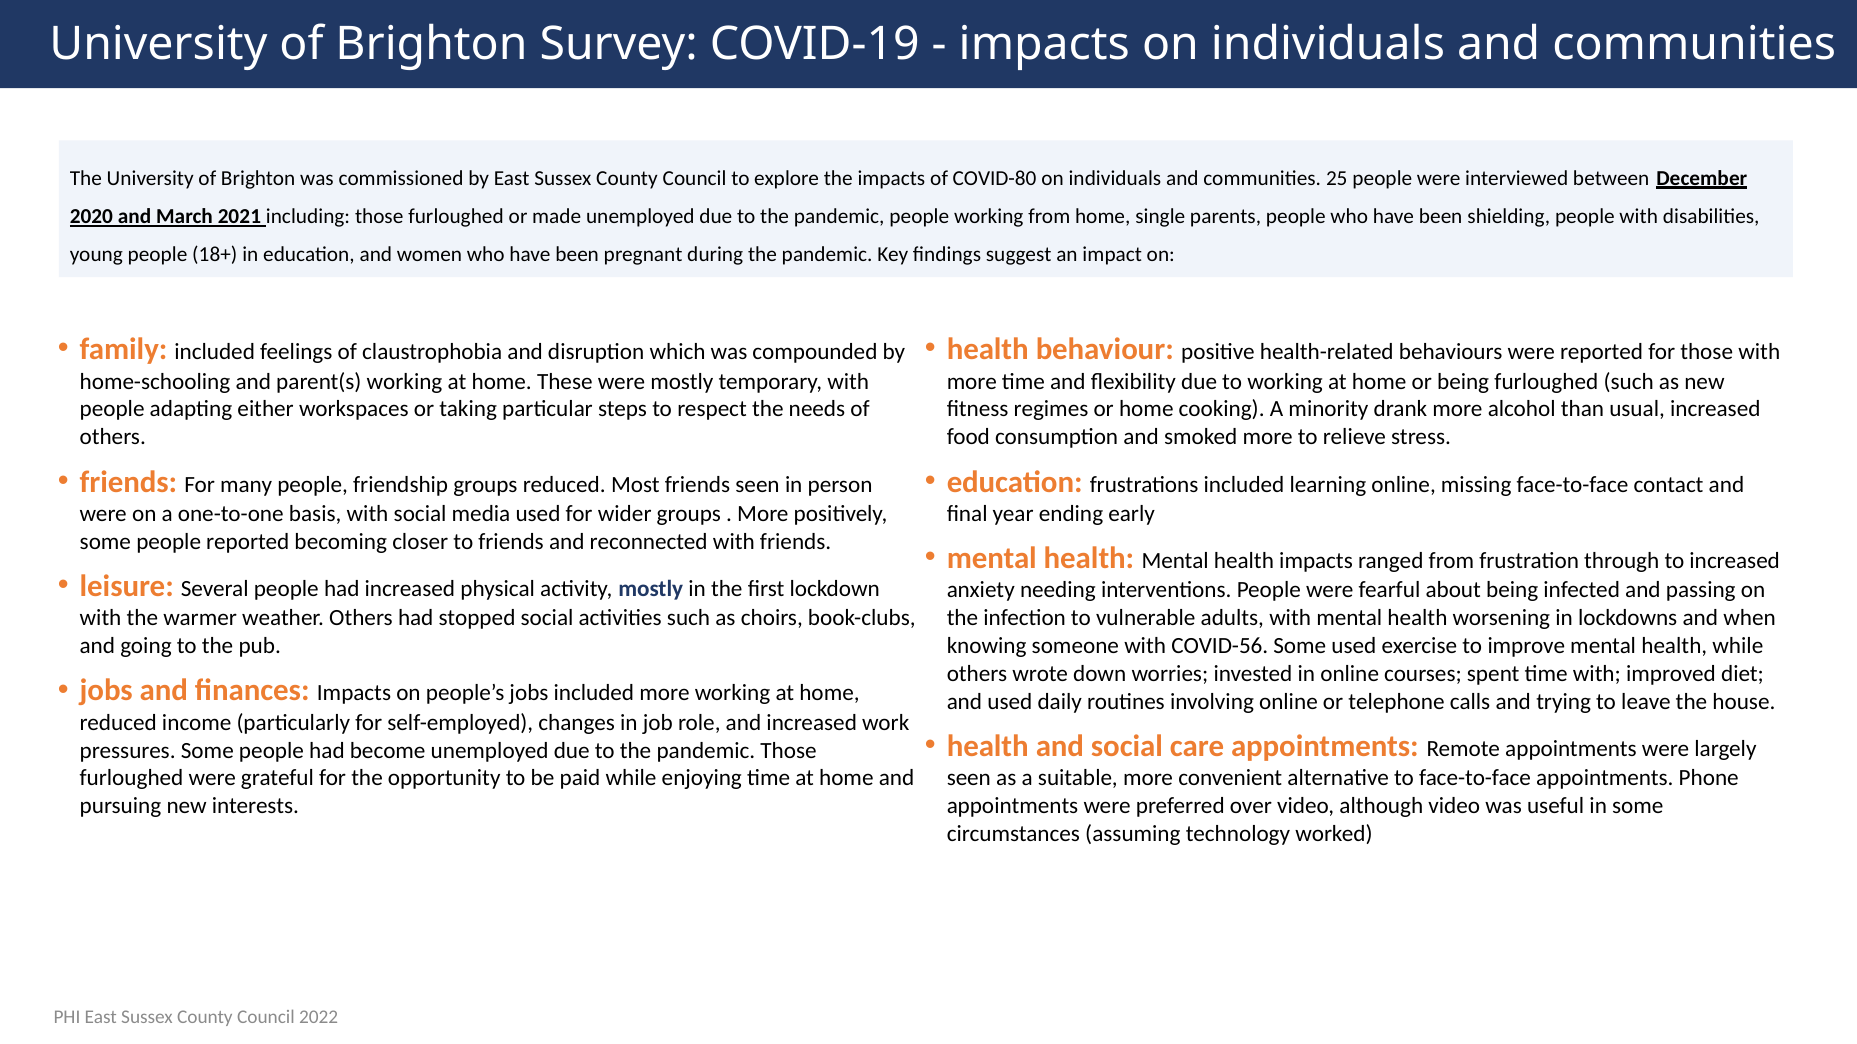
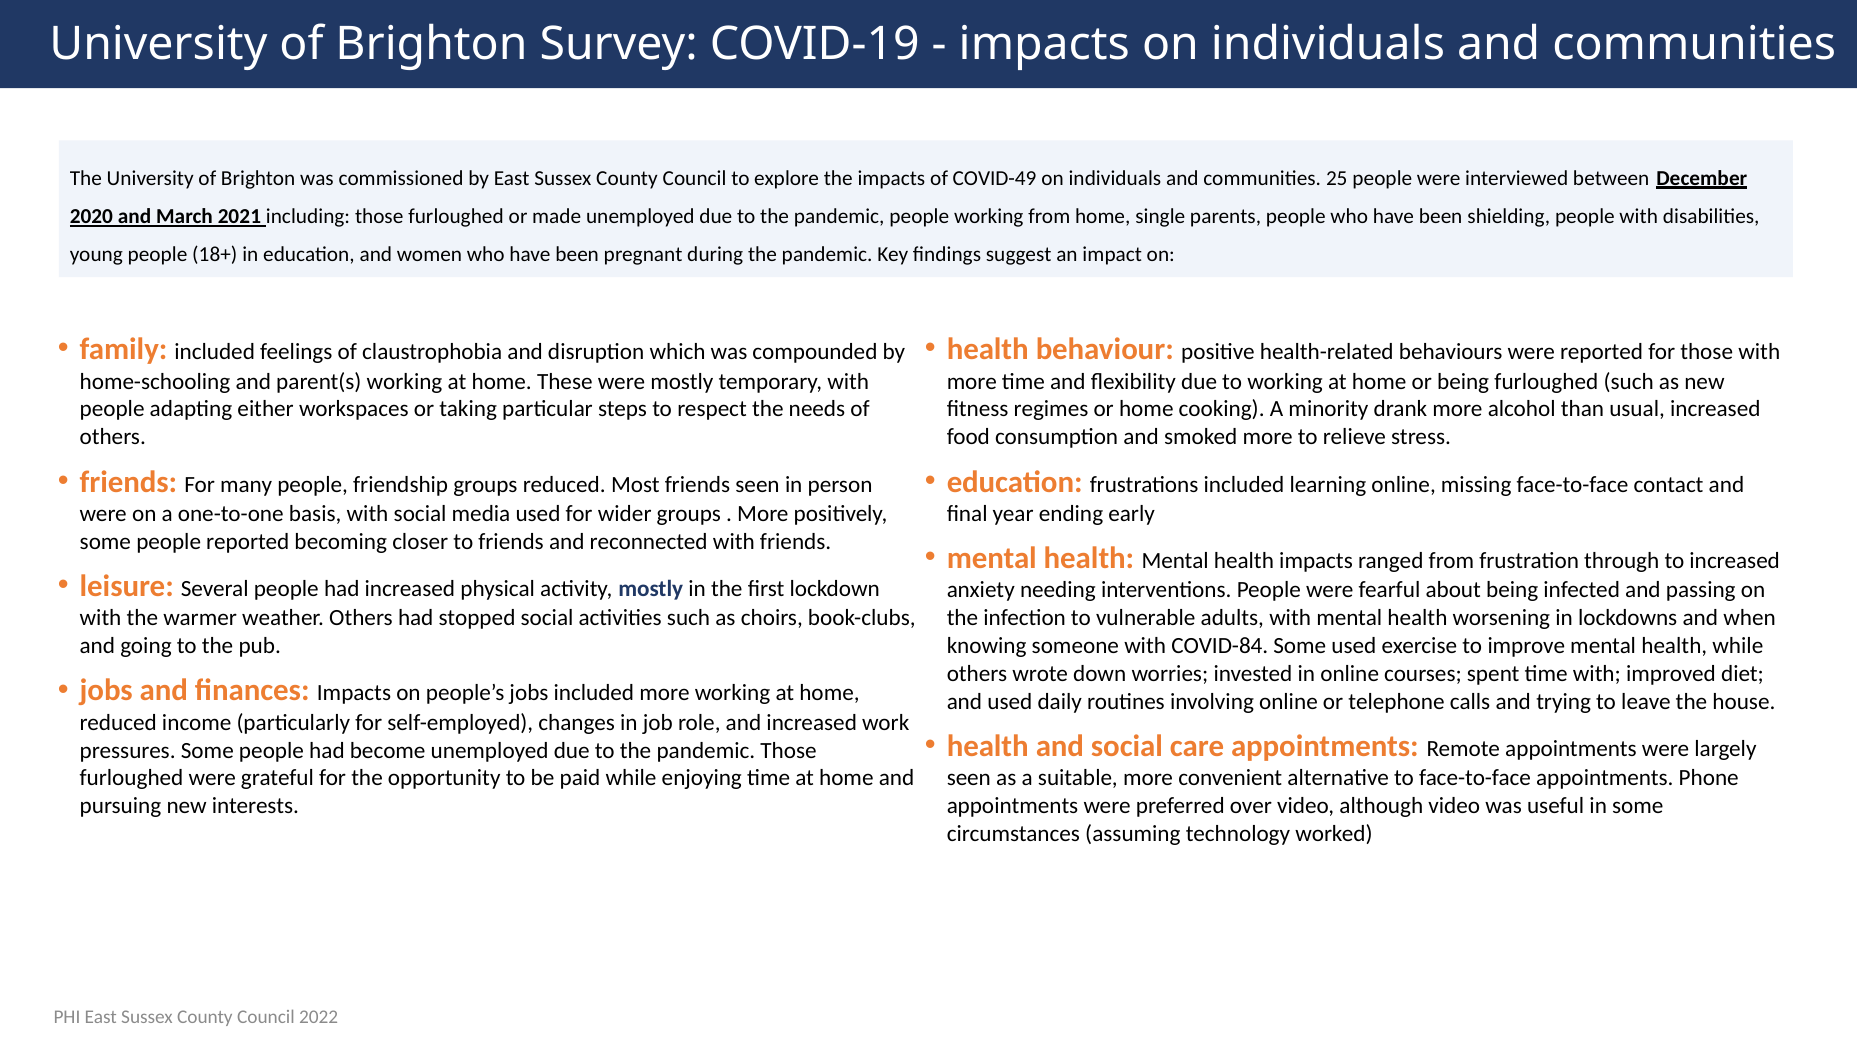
COVID-80: COVID-80 -> COVID-49 (995, 178)
COVID-56: COVID-56 -> COVID-84 (1220, 646)
